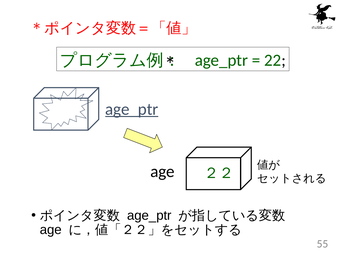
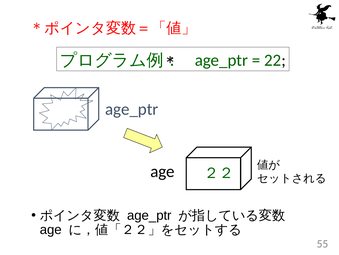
age_ptr underline: present -> none (132, 109)
